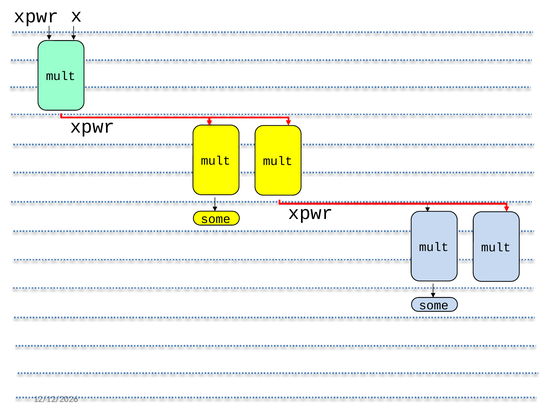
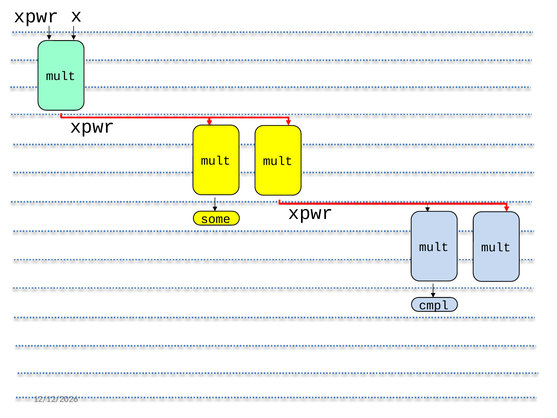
some: some -> cmpl (434, 305)
